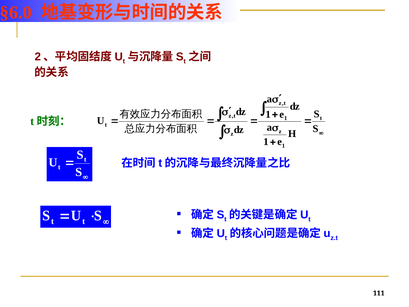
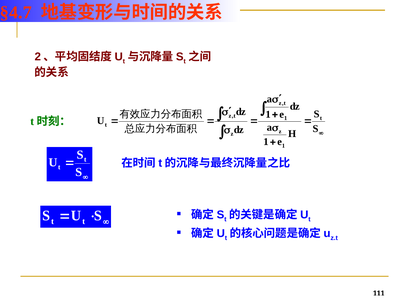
§6.0: §6.0 -> §4.7 (16, 12)
